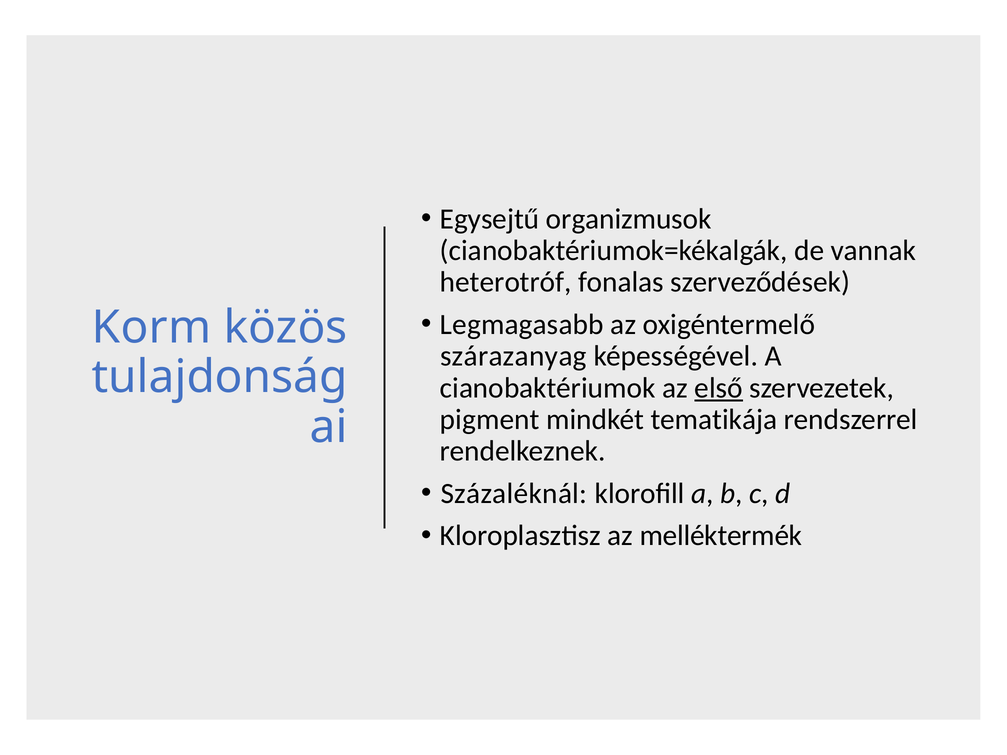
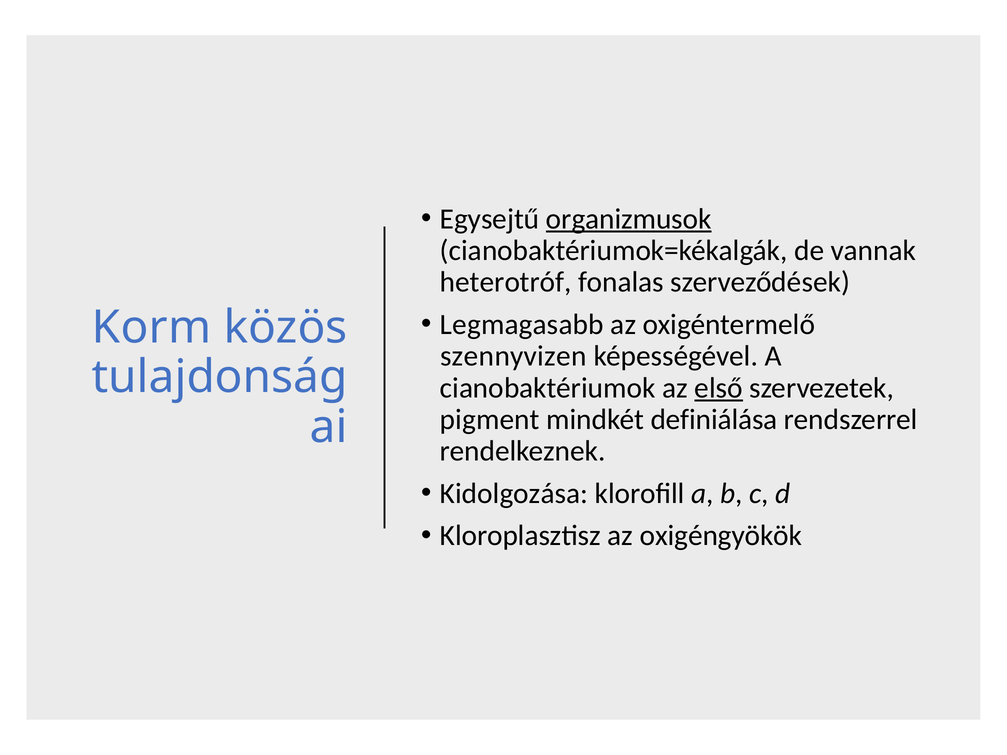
organizmusok underline: none -> present (629, 219)
szárazanyag: szárazanyag -> szennyvizen (513, 356)
tematikája: tematikája -> definiálása (714, 420)
Százaléknál: Százaléknál -> Kidolgozása (514, 494)
melléktermék: melléktermék -> oxigéngyökök (721, 536)
